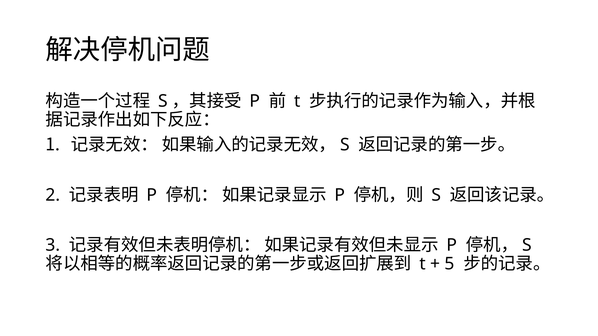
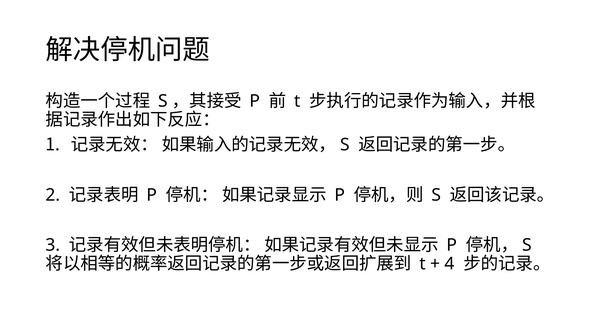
5: 5 -> 4 (450, 264)
